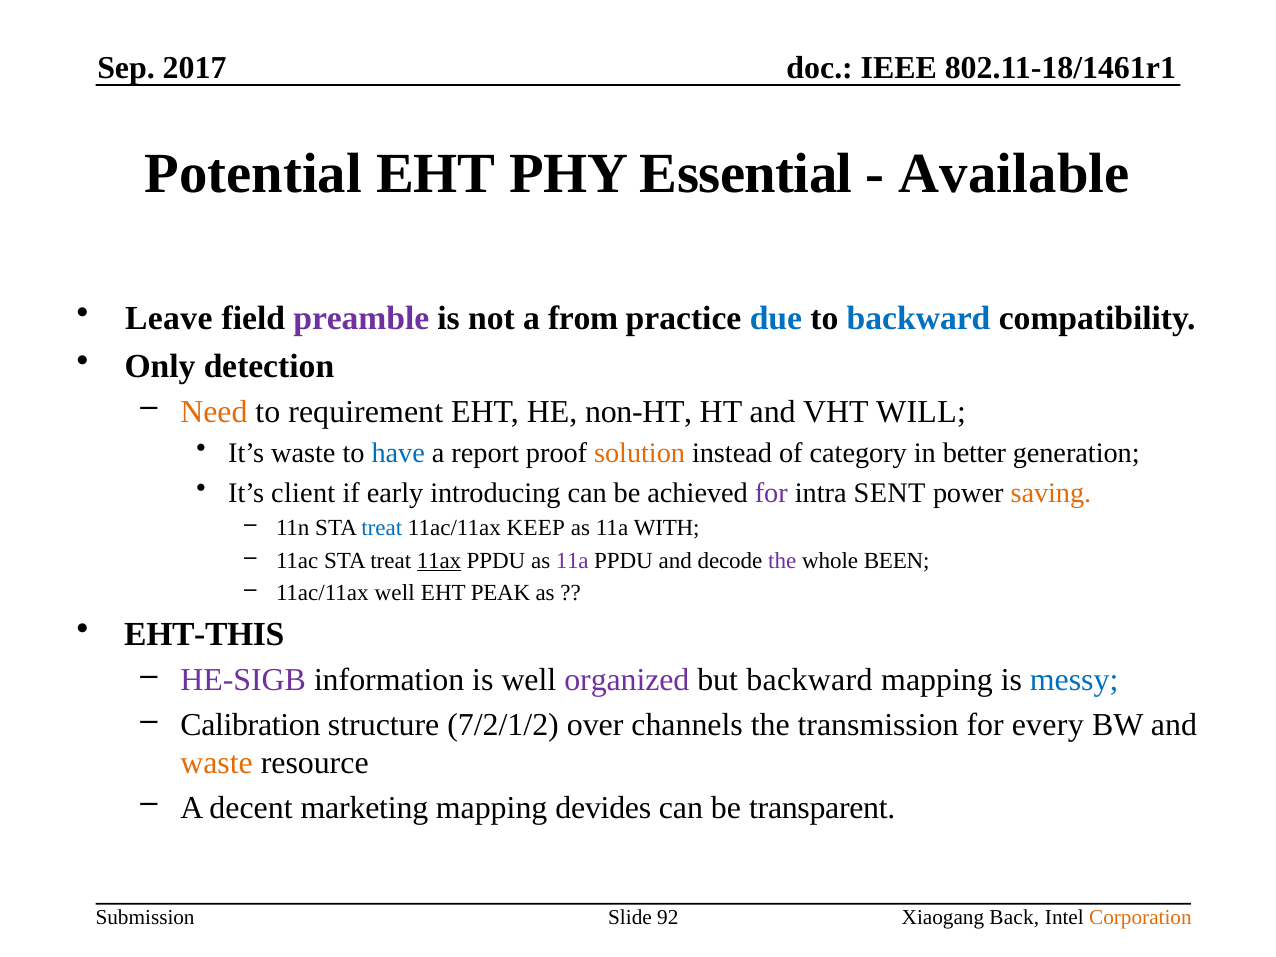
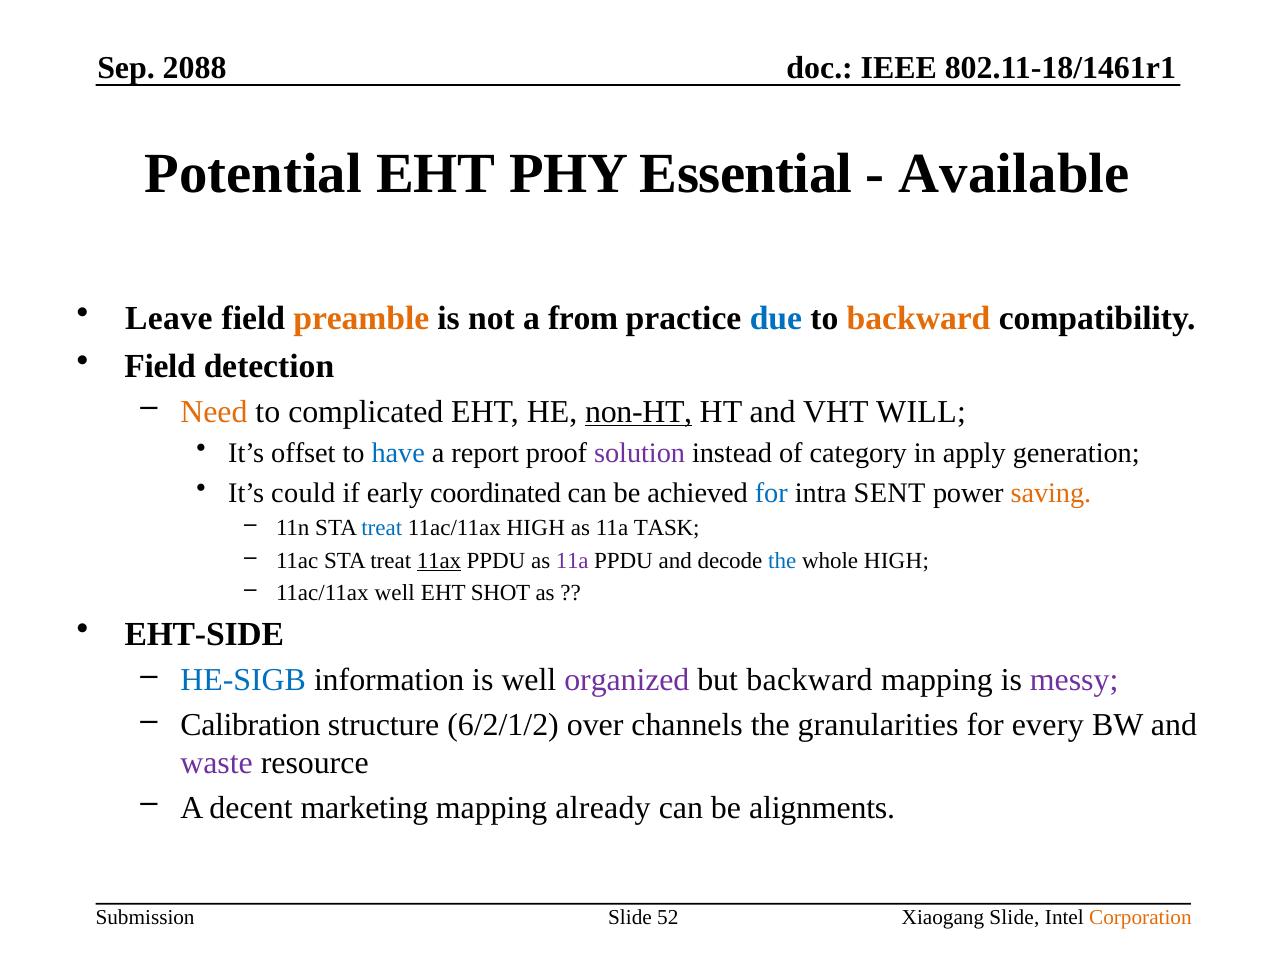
2017: 2017 -> 2088 (195, 68)
preamble colour: purple -> orange (361, 319)
backward colour: blue -> orange (919, 319)
Only: Only -> Field (160, 366)
requirement: requirement -> complicated (366, 412)
non-HT underline: none -> present (639, 412)
It’s waste: waste -> offset (303, 453)
solution colour: orange -> purple (640, 453)
better: better -> apply (974, 453)
client: client -> could (303, 493)
introducing: introducing -> coordinated (496, 493)
for colour: purple -> blue (771, 493)
11ac/11ax KEEP: KEEP -> HIGH (536, 528)
WITH: WITH -> TASK (667, 528)
the colour: purple -> blue (782, 560)
whole BEEN: BEEN -> HIGH (896, 560)
PEAK: PEAK -> SHOT (501, 593)
EHT-THIS: EHT-THIS -> EHT-SIDE (204, 635)
HE-SIGB colour: purple -> blue (243, 680)
messy colour: blue -> purple (1074, 680)
7/2/1/2: 7/2/1/2 -> 6/2/1/2 (503, 725)
transmission: transmission -> granularities (878, 725)
waste colour: orange -> purple (217, 763)
devides: devides -> already (603, 808)
transparent: transparent -> alignments (822, 808)
92: 92 -> 52 (668, 918)
Xiaogang Back: Back -> Slide (1014, 918)
